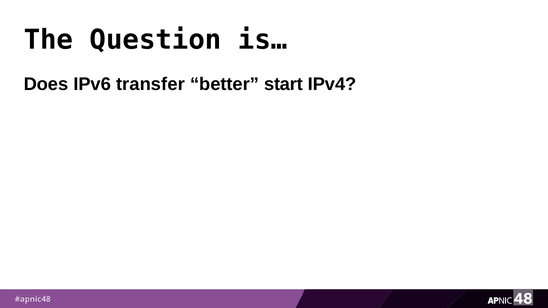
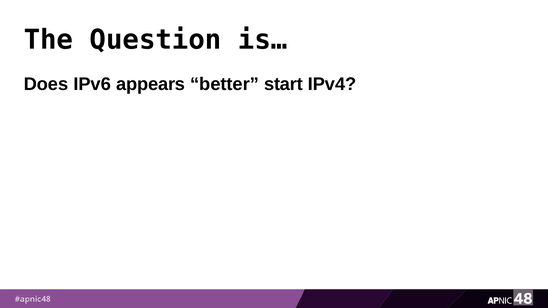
transfer: transfer -> appears (151, 84)
